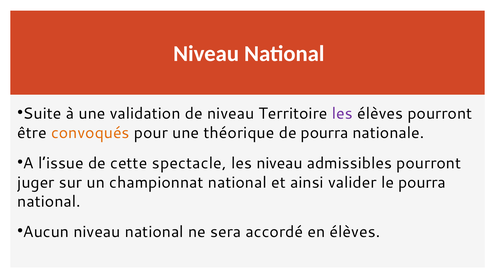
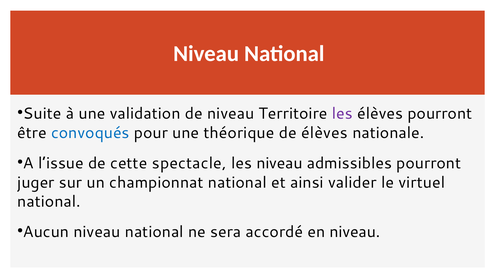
convoqués colour: orange -> blue (90, 133)
de pourra: pourra -> élèves (324, 133)
le pourra: pourra -> virtuel (422, 183)
en élèves: élèves -> niveau (355, 232)
